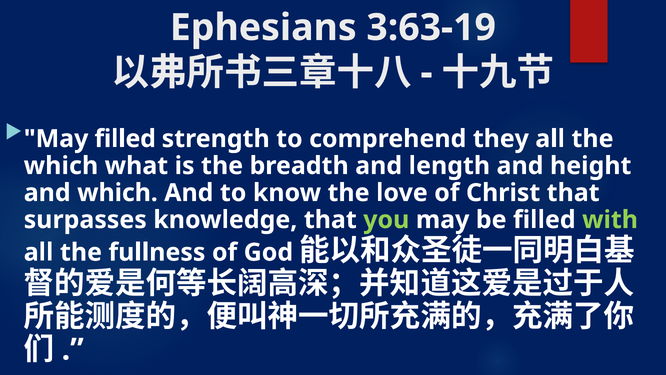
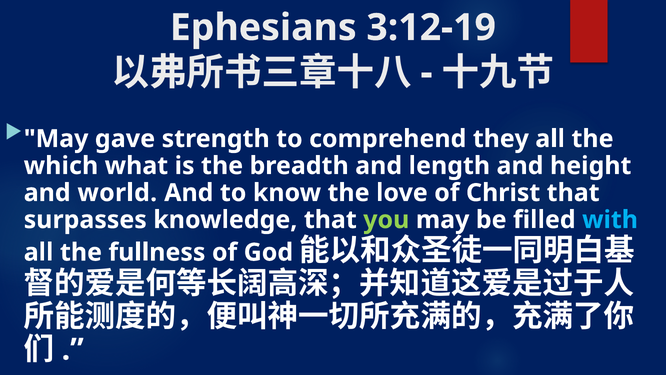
3:63-19: 3:63-19 -> 3:12-19 (431, 28)
May filled: filled -> gave (125, 139)
and which: which -> world (117, 193)
with colour: light green -> light blue (610, 220)
